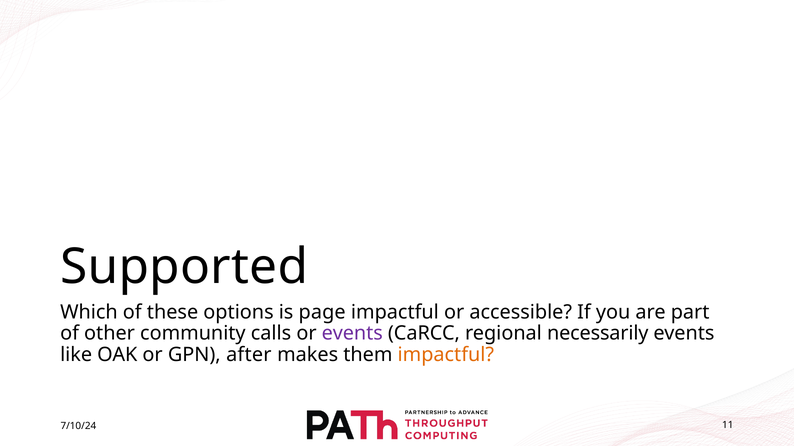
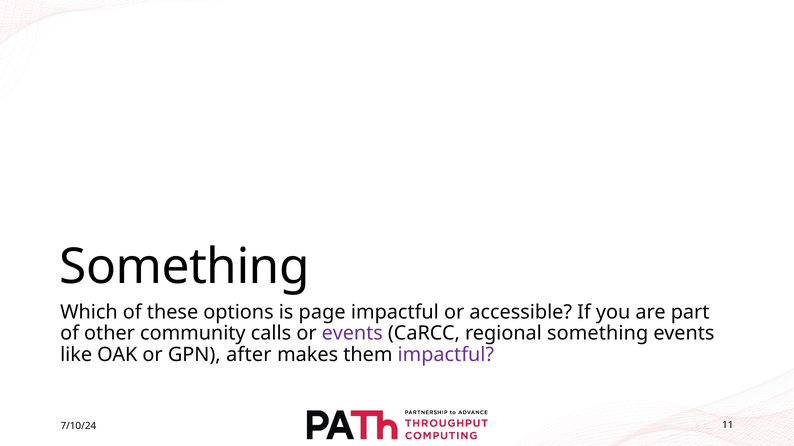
Supported: Supported -> Something (185, 267)
regional necessarily: necessarily -> something (598, 334)
impactful colour: orange -> purple (446, 355)
